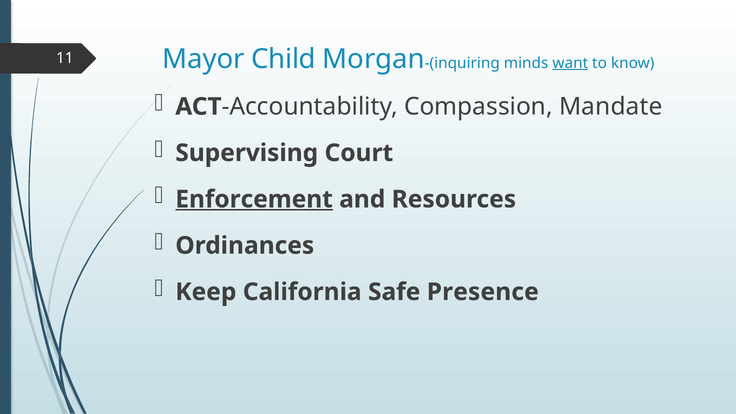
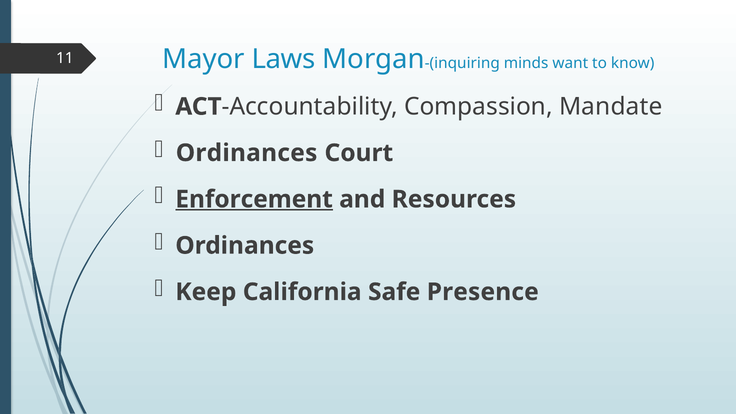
Child: Child -> Laws (284, 59)
want underline: present -> none (570, 63)
Supervising: Supervising -> Ordinances (247, 153)
